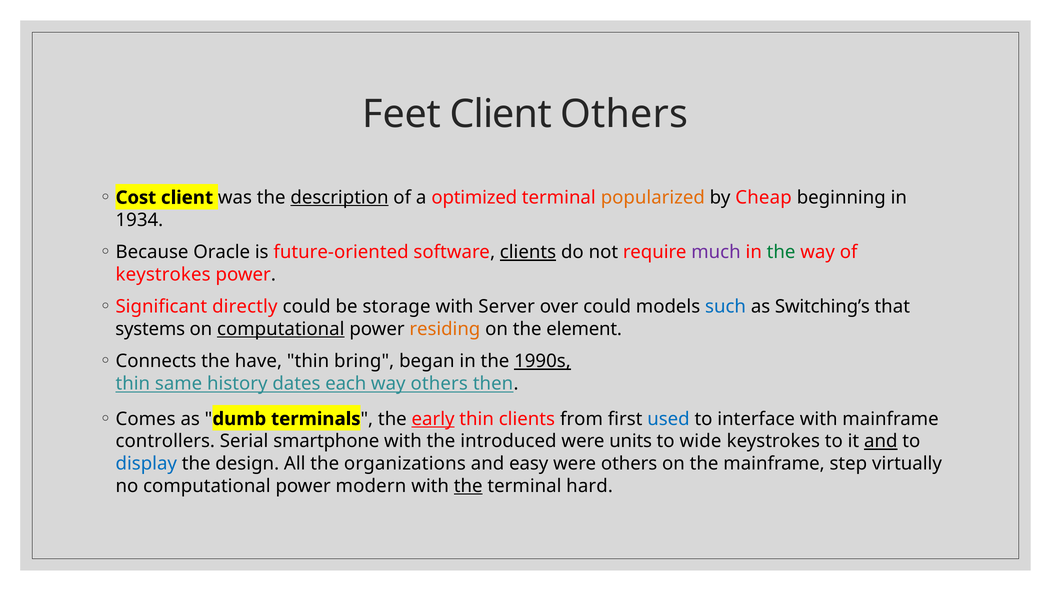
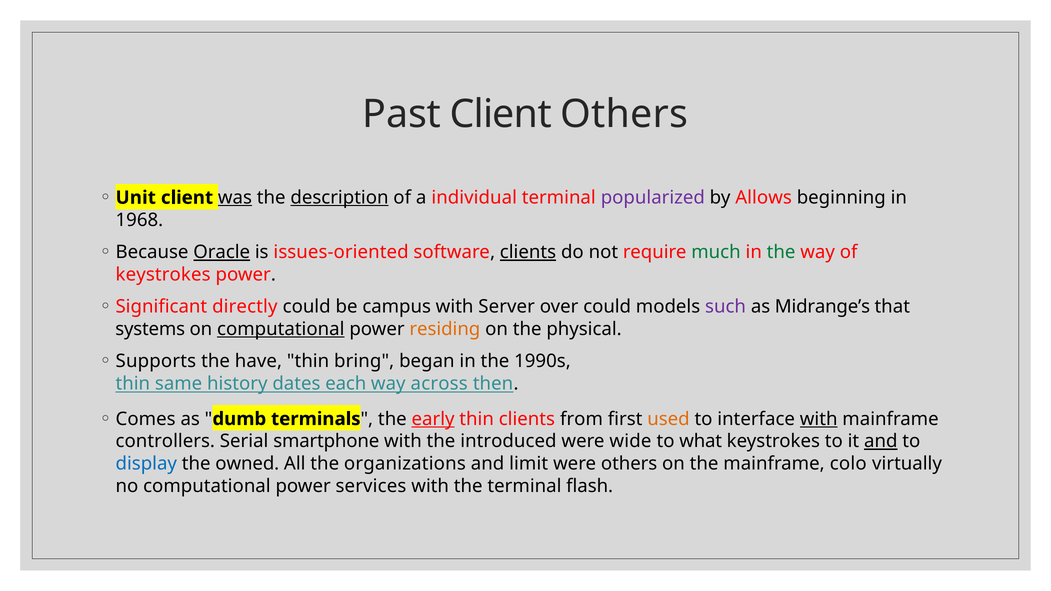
Feet: Feet -> Past (402, 114)
Cost: Cost -> Unit (136, 198)
was underline: none -> present (235, 198)
optimized: optimized -> individual (474, 198)
popularized colour: orange -> purple (653, 198)
Cheap: Cheap -> Allows (764, 198)
1934: 1934 -> 1968 (139, 220)
Oracle underline: none -> present (222, 252)
future-oriented: future-oriented -> issues-oriented (341, 252)
much colour: purple -> green (716, 252)
storage: storage -> campus (397, 307)
such colour: blue -> purple (726, 307)
Switching’s: Switching’s -> Midrange’s (822, 307)
element: element -> physical (584, 329)
Connects: Connects -> Supports (156, 361)
1990s underline: present -> none (542, 361)
way others: others -> across (439, 384)
used colour: blue -> orange (668, 419)
with underline: none -> present (819, 419)
units: units -> wide (630, 441)
wide: wide -> what (701, 441)
design: design -> owned (247, 464)
easy: easy -> limit (529, 464)
step: step -> colo (848, 464)
modern: modern -> services (371, 486)
the underline: present -> none (468, 486)
hard: hard -> flash (590, 486)
